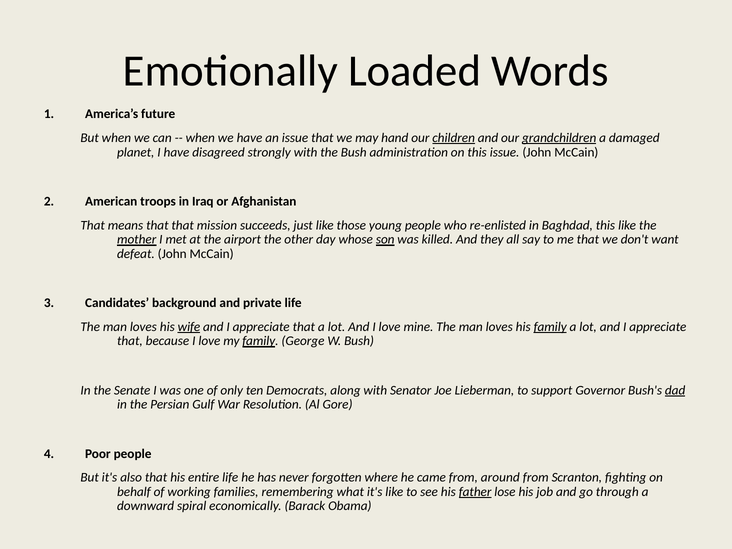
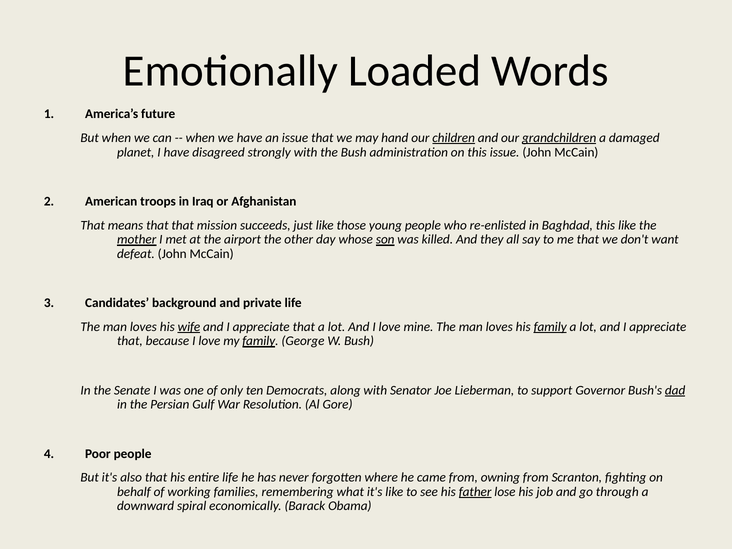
around: around -> owning (500, 478)
